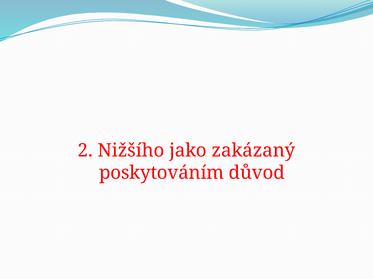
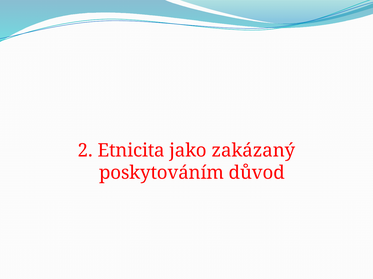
Nižšího: Nižšího -> Etnicita (131, 151)
